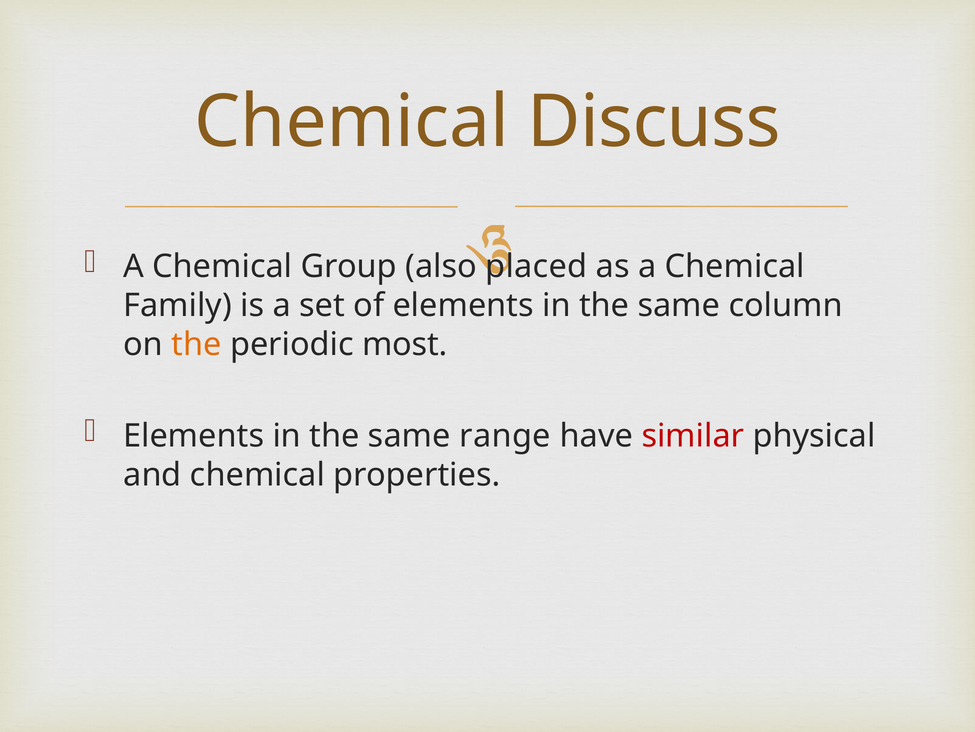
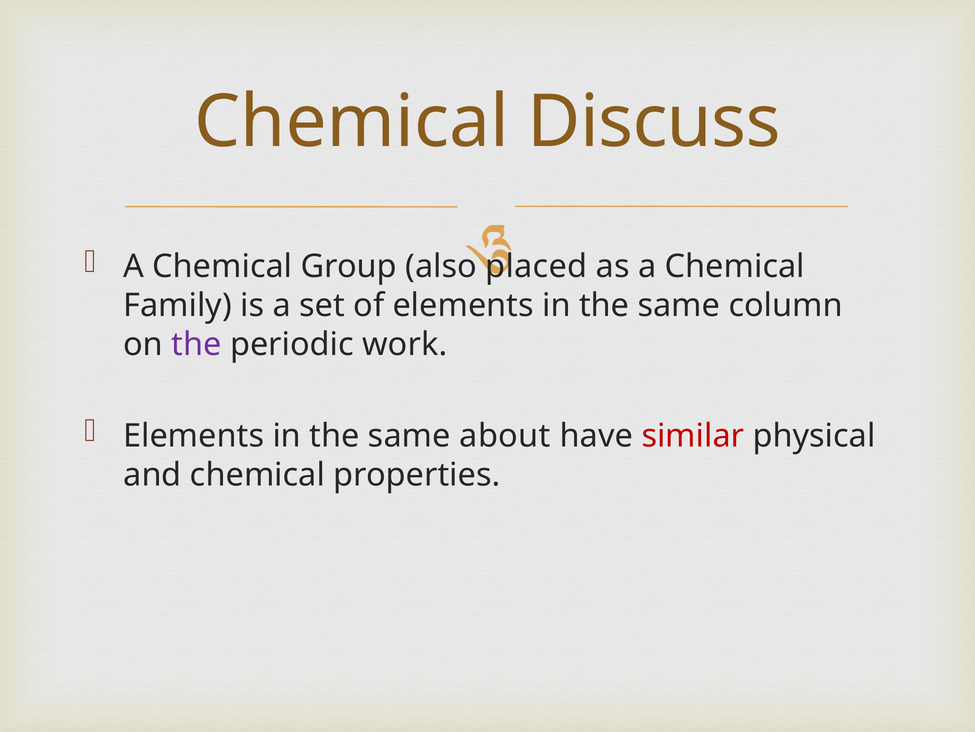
the colour: orange -> purple (196, 344)
most: most -> work (405, 344)
range: range -> about (505, 435)
